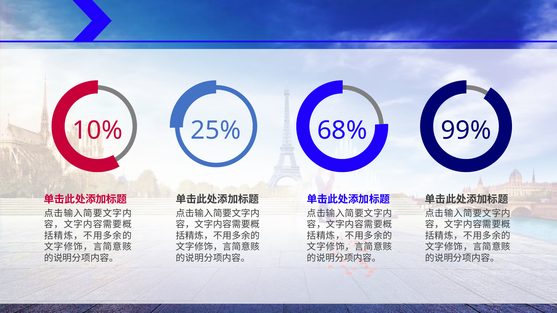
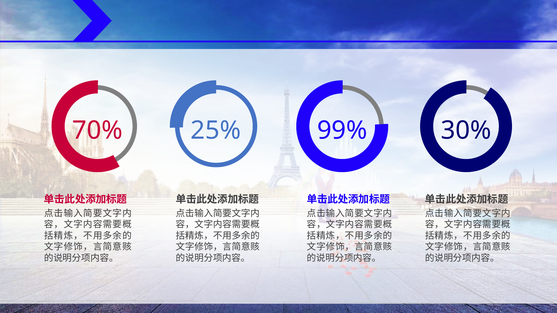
10%: 10% -> 70% (98, 131)
68%: 68% -> 99% (342, 131)
99%: 99% -> 30% (466, 131)
